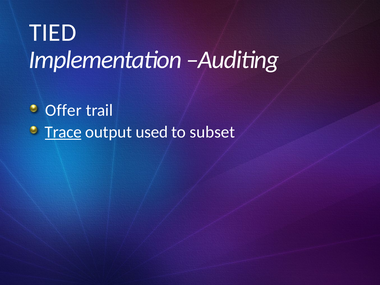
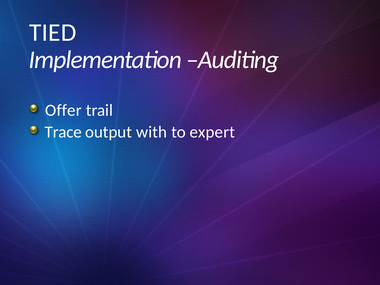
Trace underline: present -> none (63, 132)
used: used -> with (152, 132)
subset: subset -> expert (212, 132)
